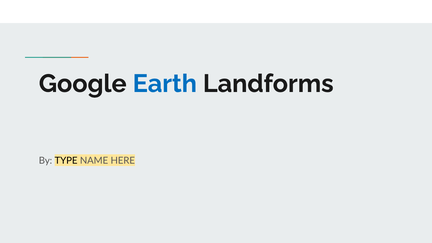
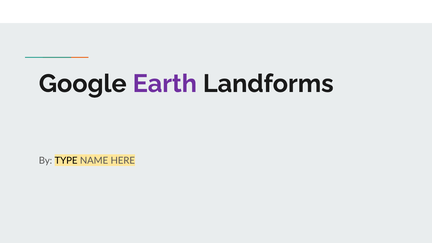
Earth colour: blue -> purple (165, 84)
